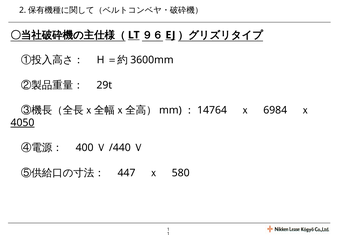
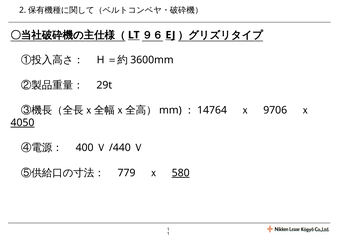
6984: 6984 -> 9706 (275, 110)
447: 447 -> 779 (127, 173)
580 underline: none -> present (181, 173)
